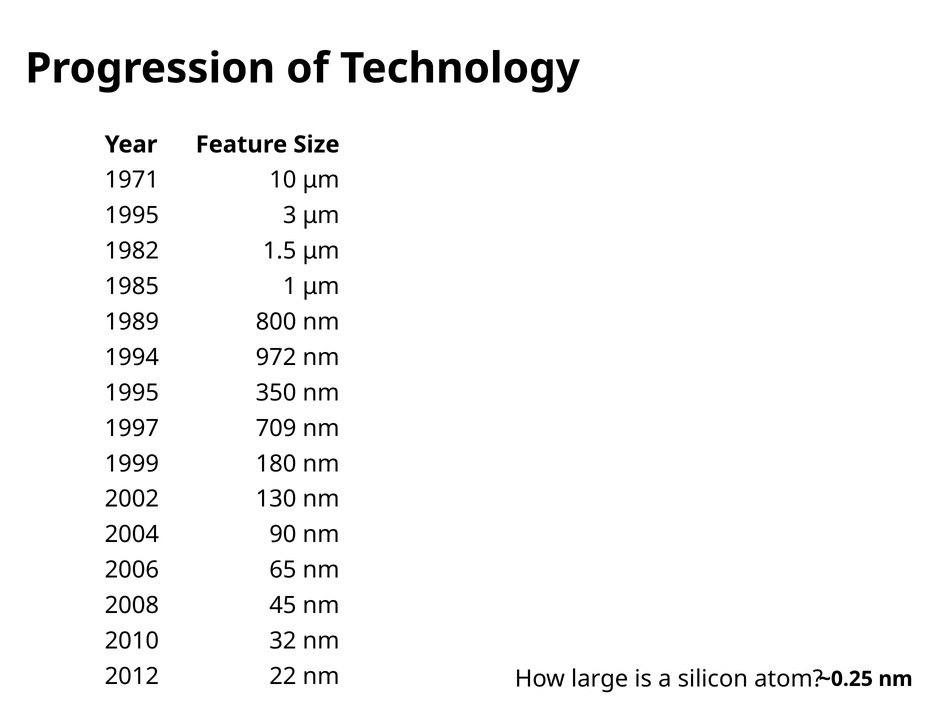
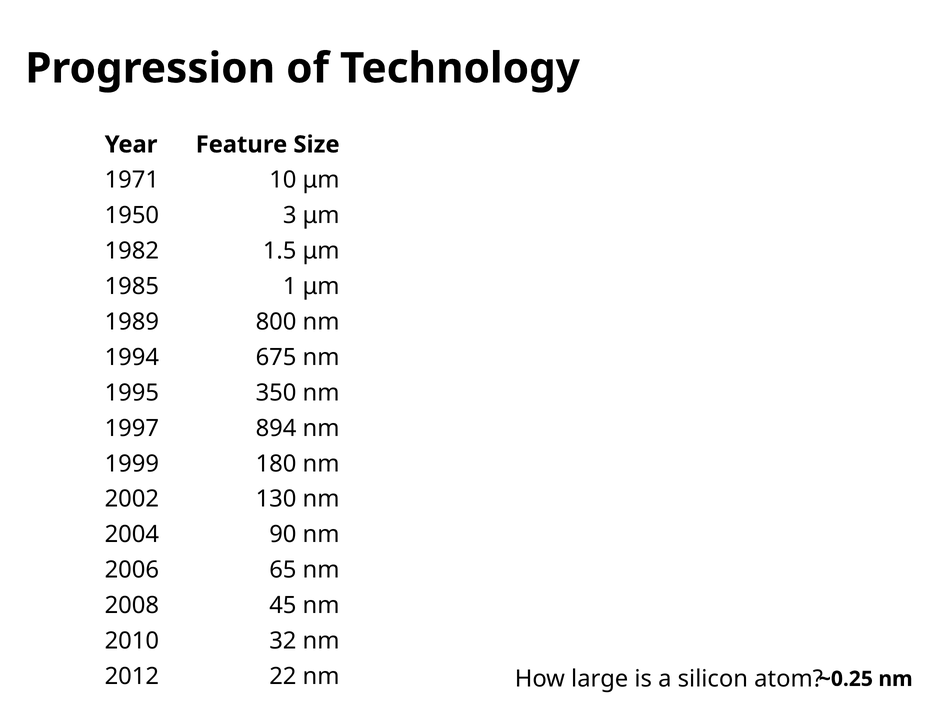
1995: 1995 -> 1950 (132, 215)
972: 972 -> 675 (276, 357)
709: 709 -> 894 (276, 428)
